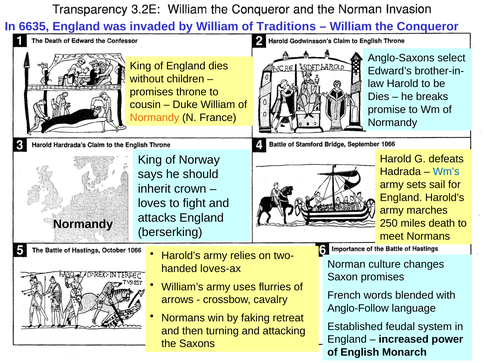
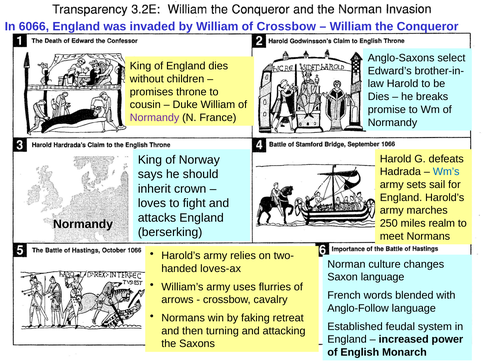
6635: 6635 -> 6066 (34, 27)
of Traditions: Traditions -> Crossbow (286, 27)
Normandy colour: orange -> purple (155, 118)
death: death -> realm (442, 223)
Saxon promises: promises -> language (383, 277)
